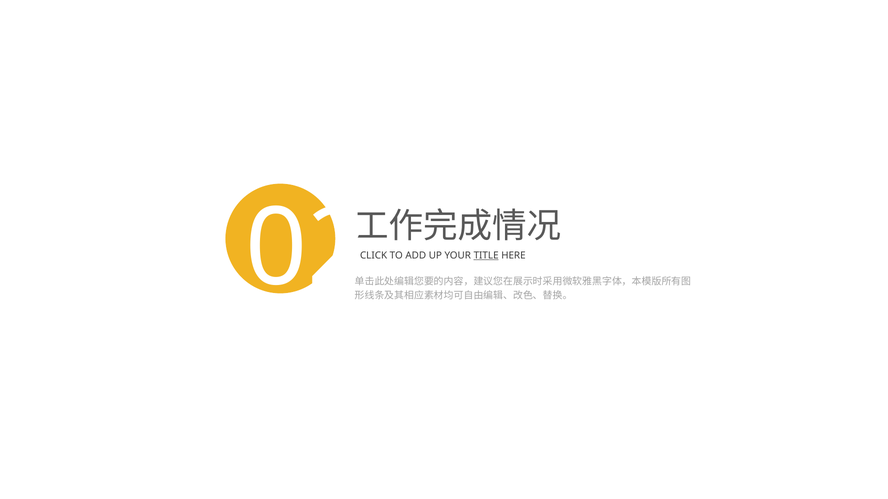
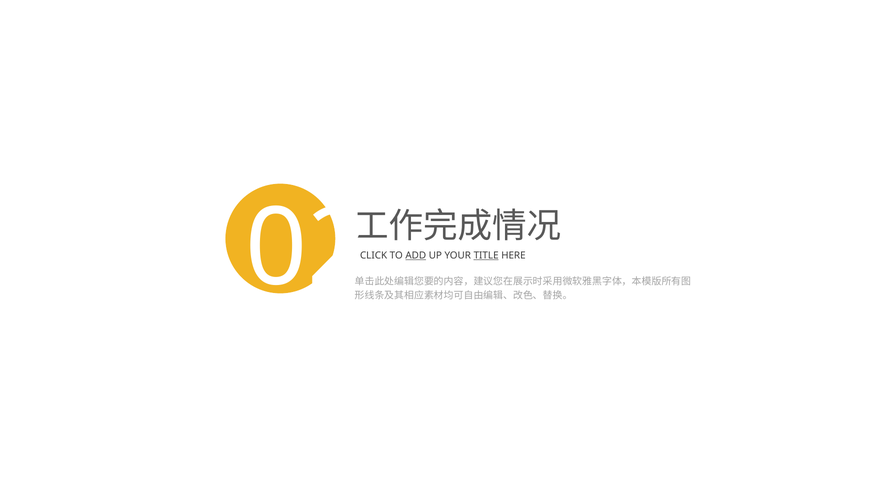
ADD underline: none -> present (416, 256)
